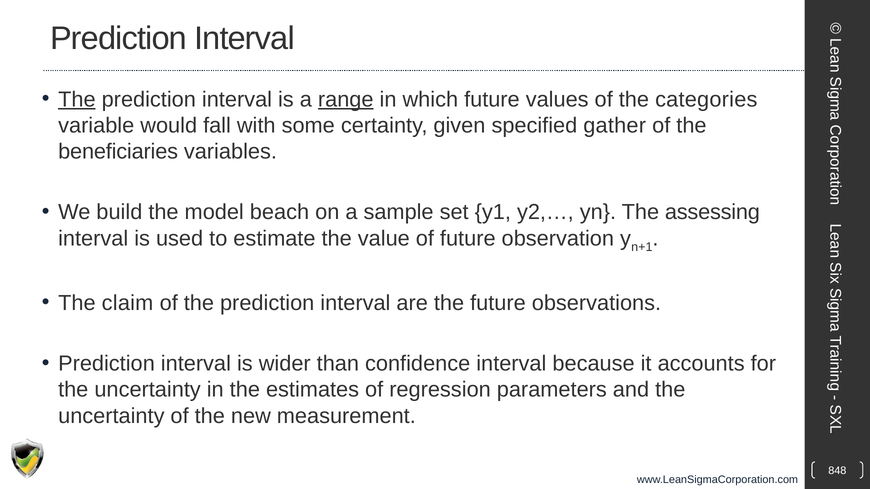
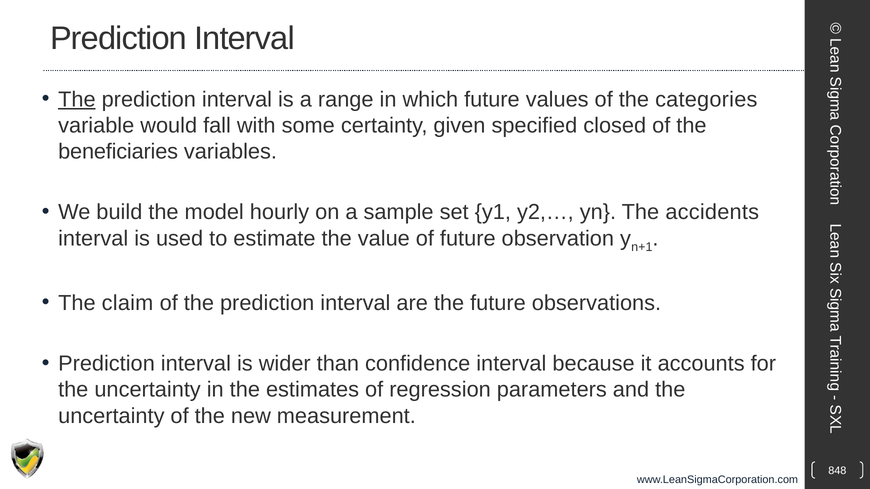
range underline: present -> none (346, 99)
gather: gather -> closed (615, 126)
beach: beach -> hourly (279, 212)
assessing: assessing -> accidents (712, 212)
